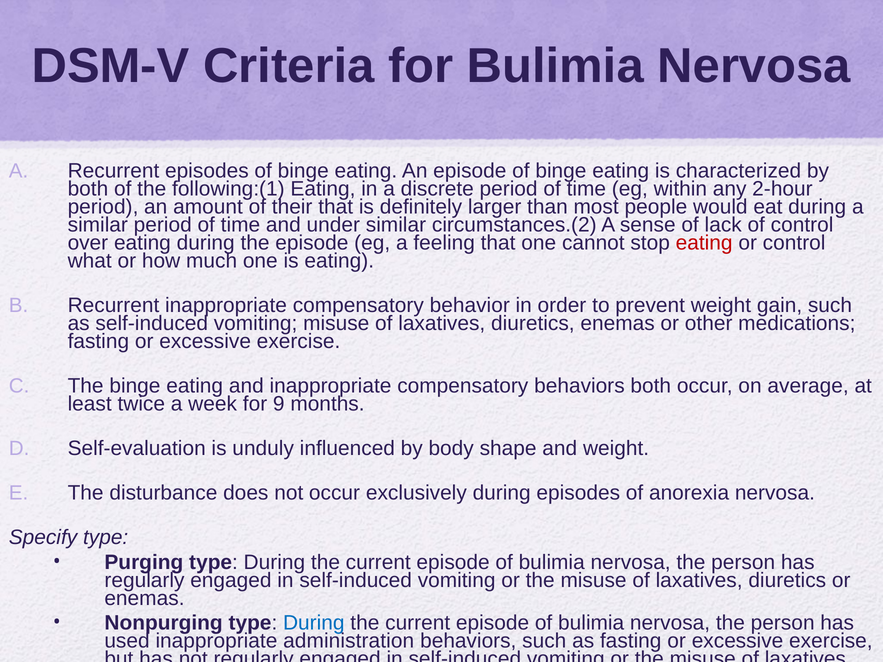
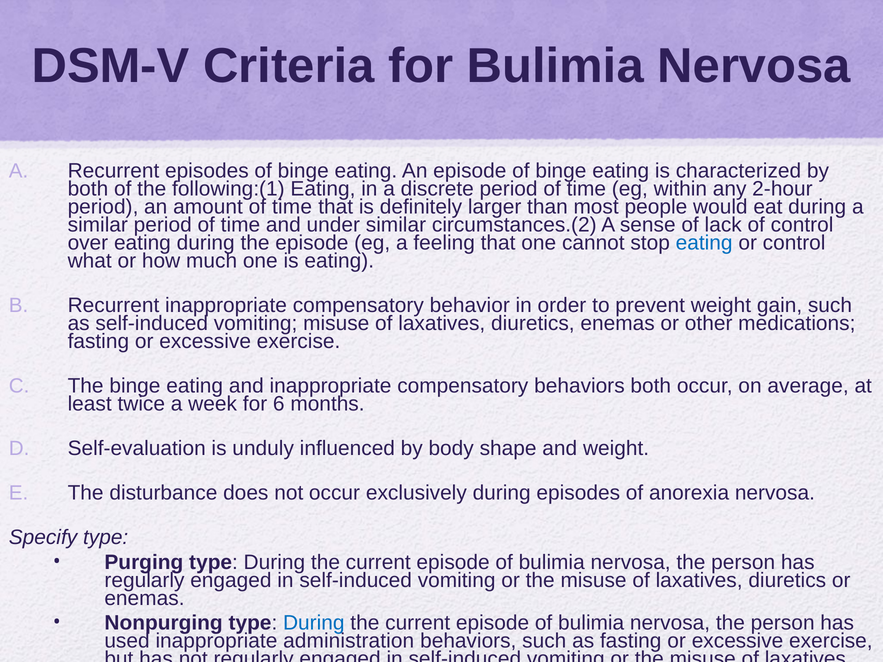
amount of their: their -> time (292, 207)
eating colour: red -> blue (704, 243)
9: 9 -> 6 (279, 404)
